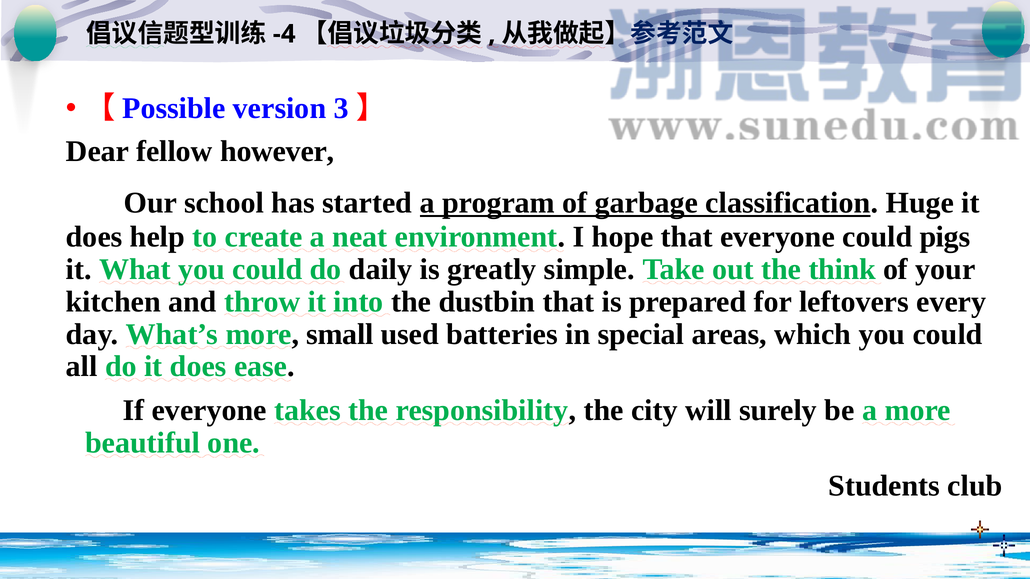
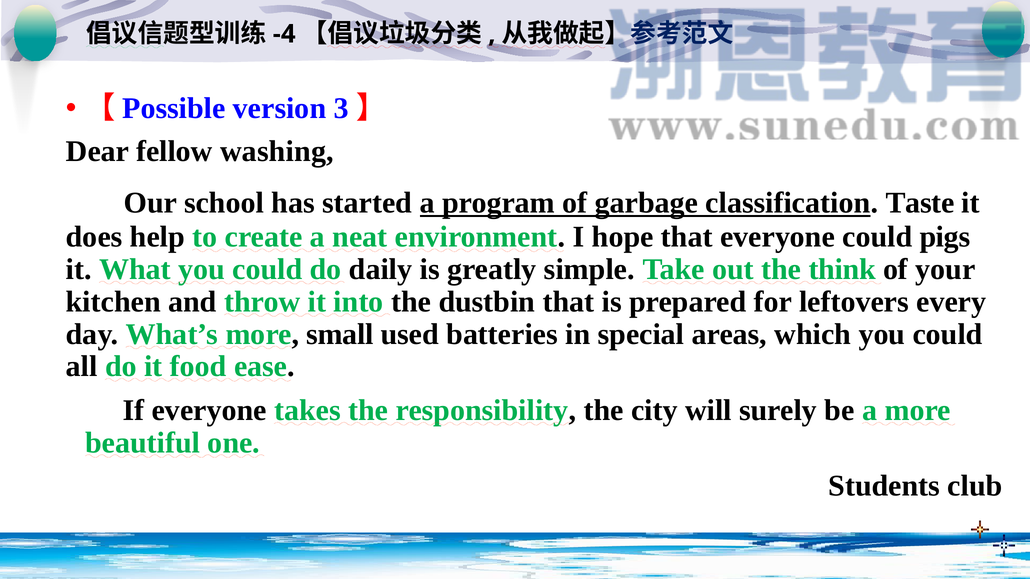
however: however -> washing (277, 152)
Huge: Huge -> Taste (920, 203)
do it does: does -> food (198, 367)
